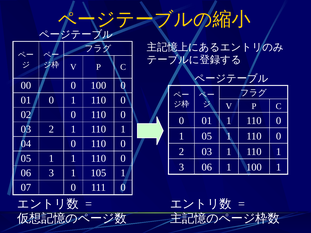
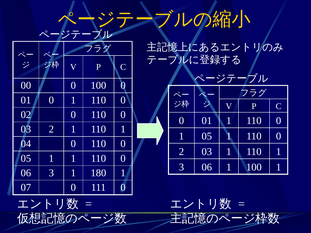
105: 105 -> 180 (98, 173)
